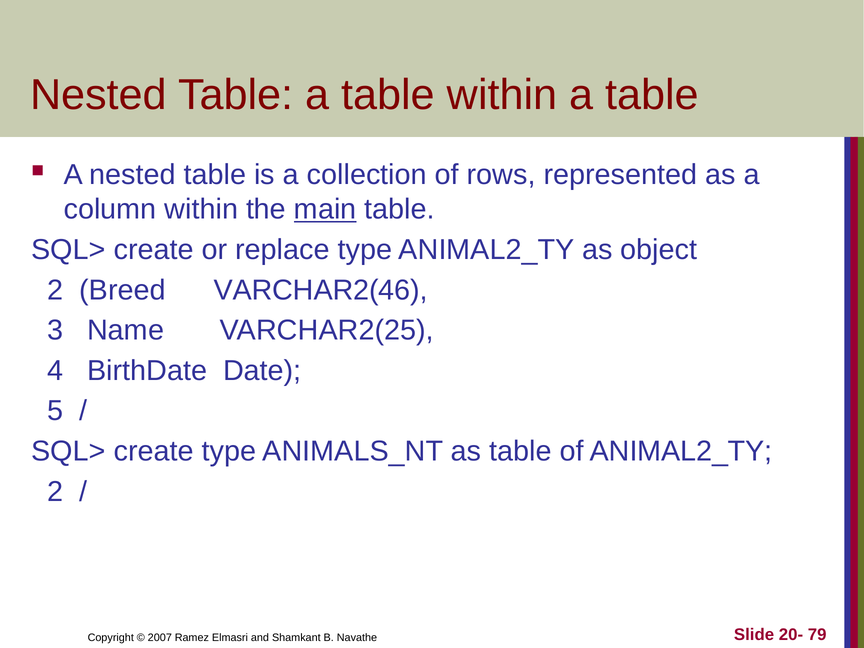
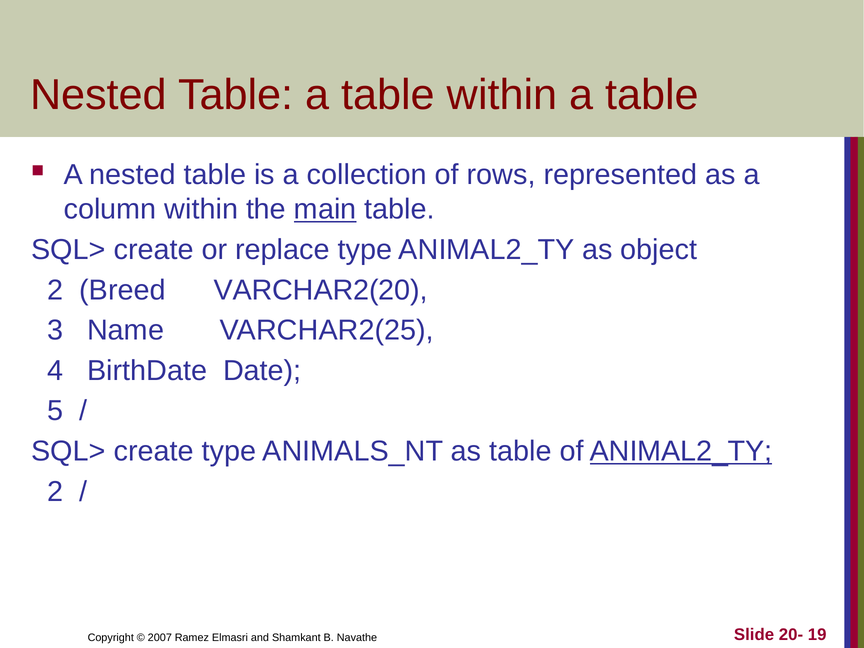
VARCHAR2(46: VARCHAR2(46 -> VARCHAR2(20 (321, 290)
ANIMAL2_TY underline: none -> present (681, 451)
79: 79 -> 19 (817, 635)
